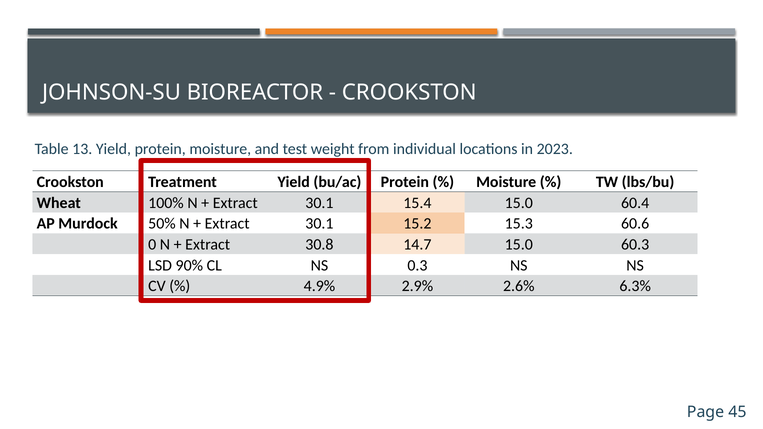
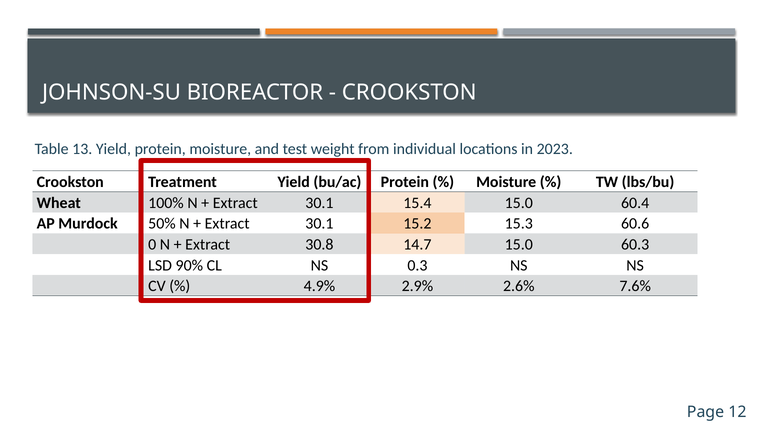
6.3%: 6.3% -> 7.6% (635, 286)
45: 45 -> 12 (737, 412)
